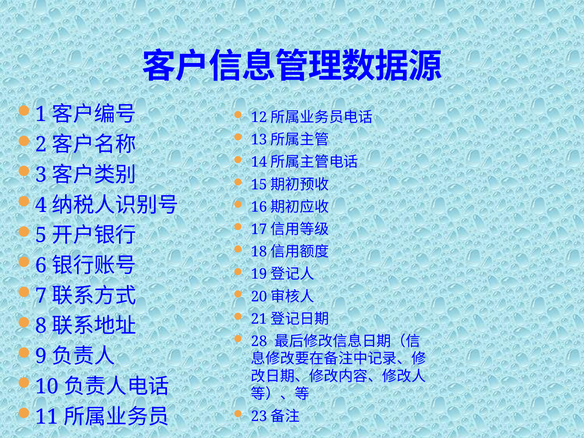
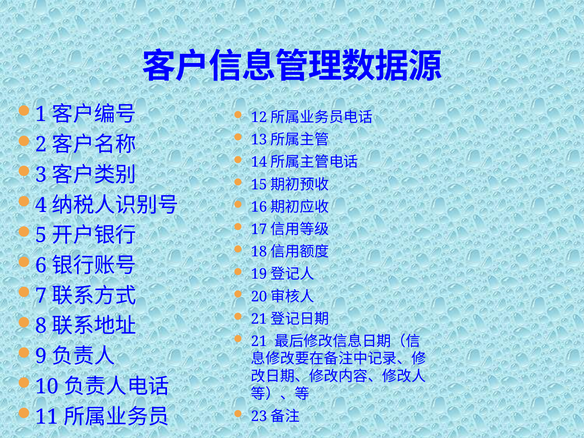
28: 28 -> 21 (259, 341)
